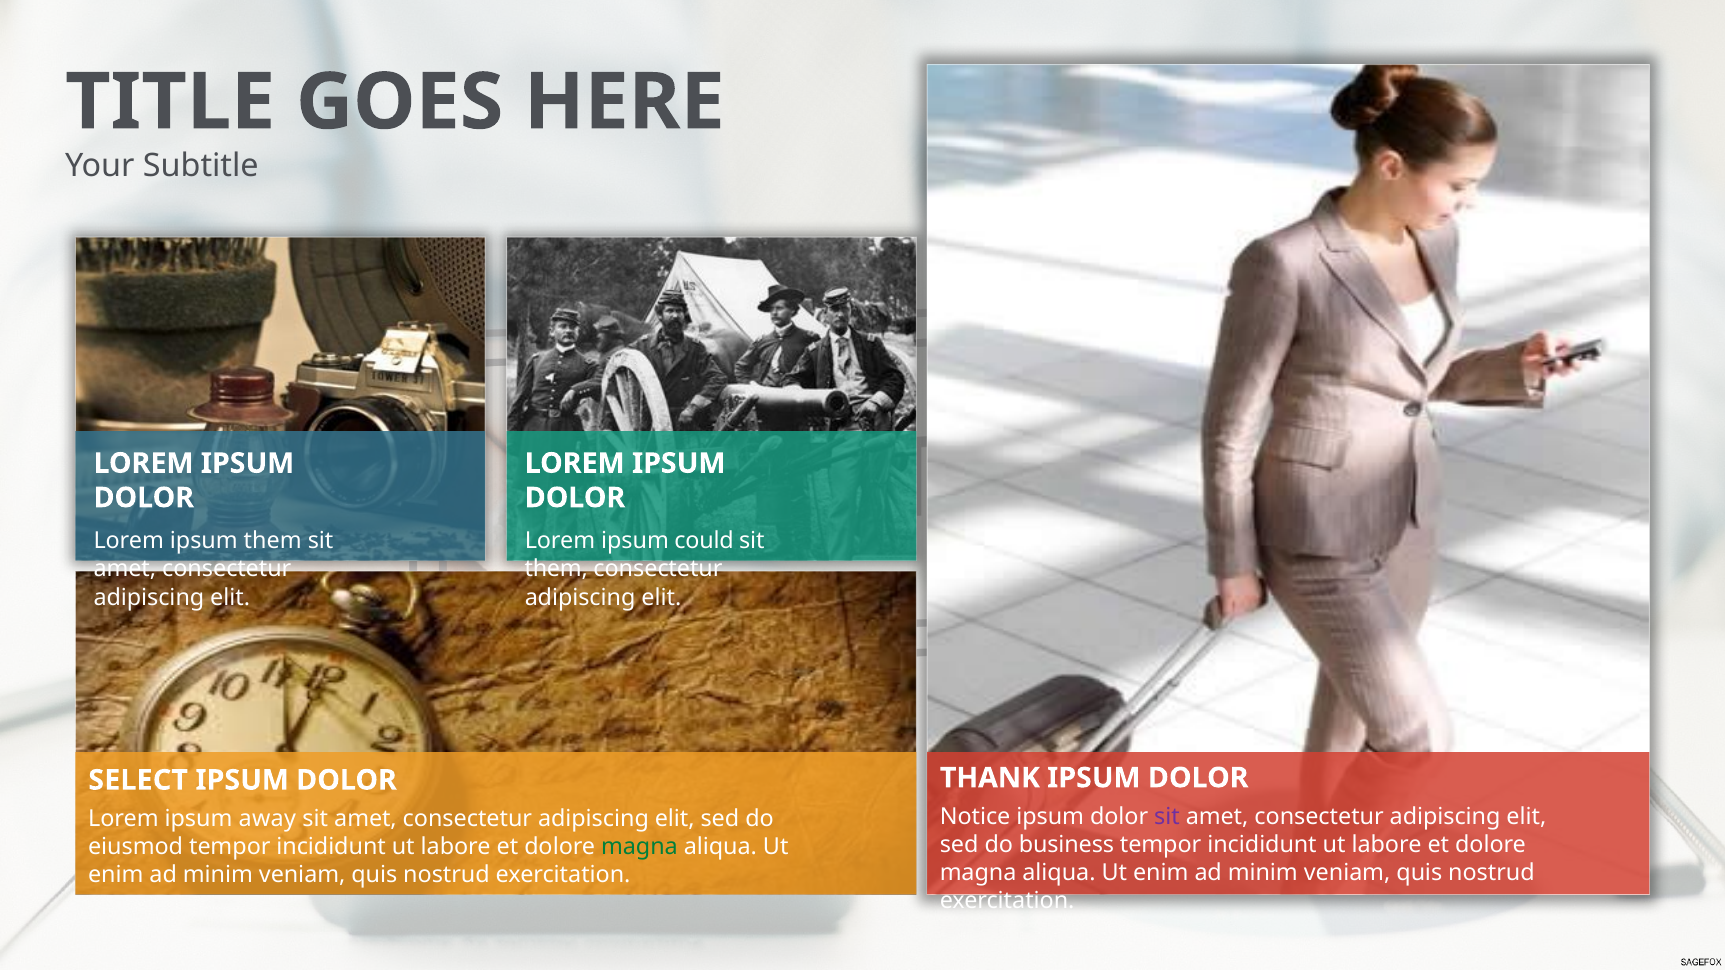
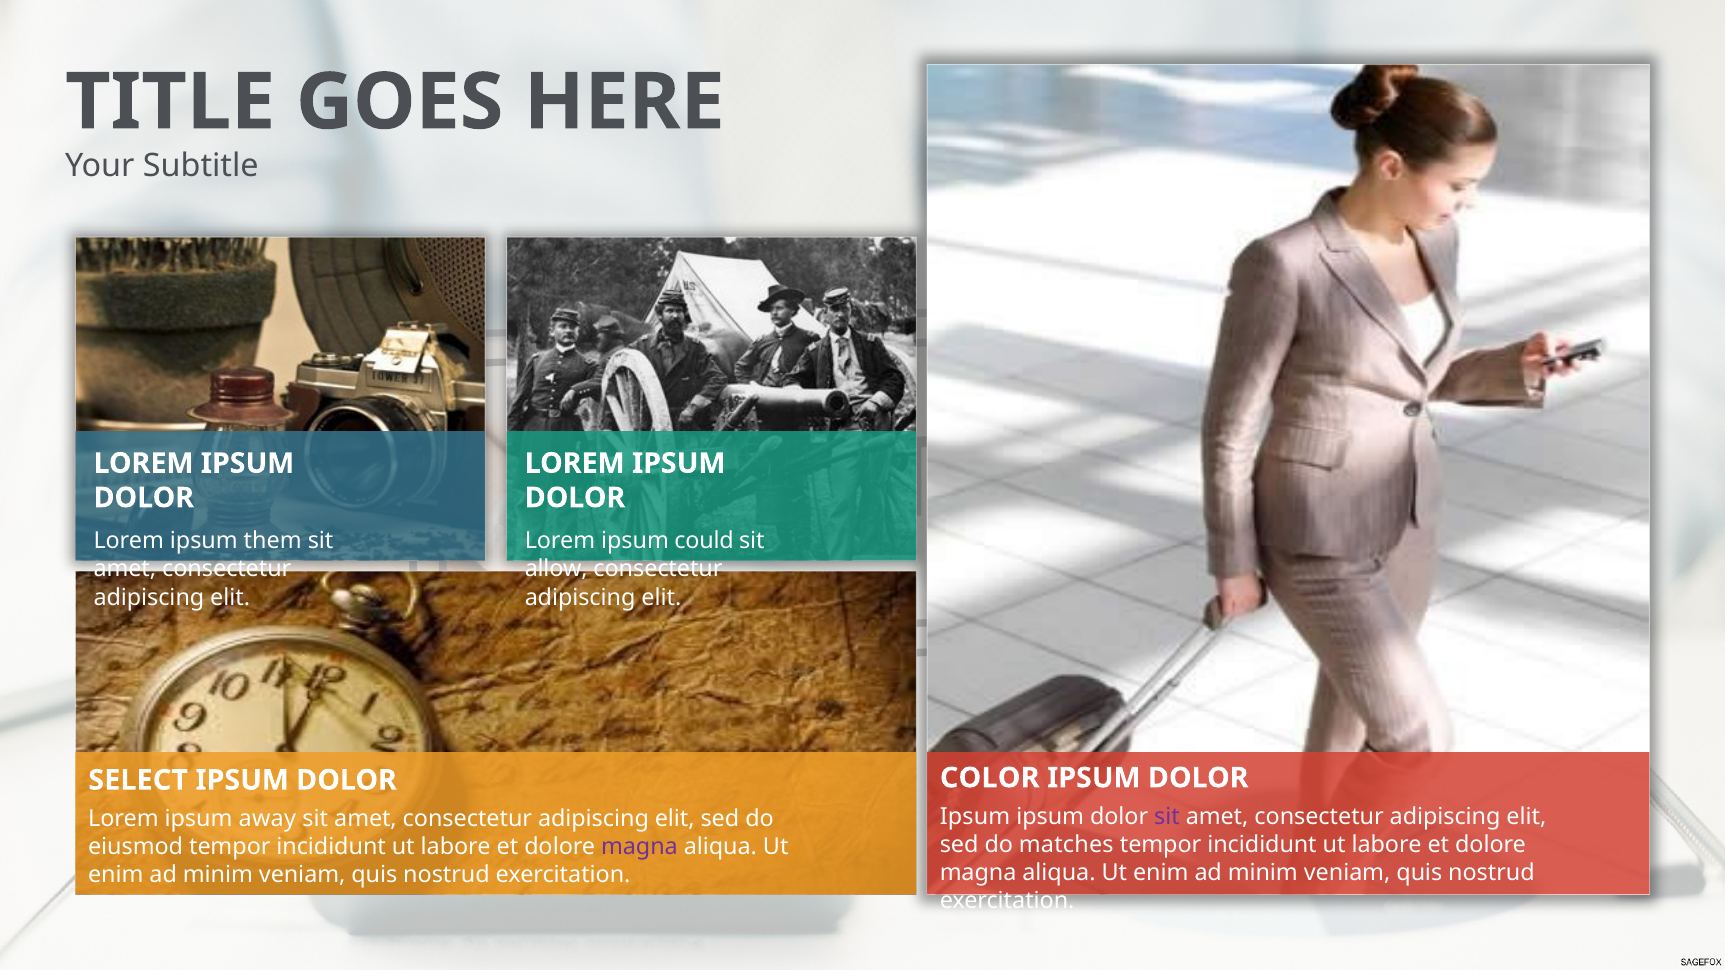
them: them -> allow (556, 569)
THANK: THANK -> COLOR (990, 778)
Notice: Notice -> Ipsum (975, 817)
business: business -> matches (1066, 845)
magna colour: green -> purple (639, 847)
